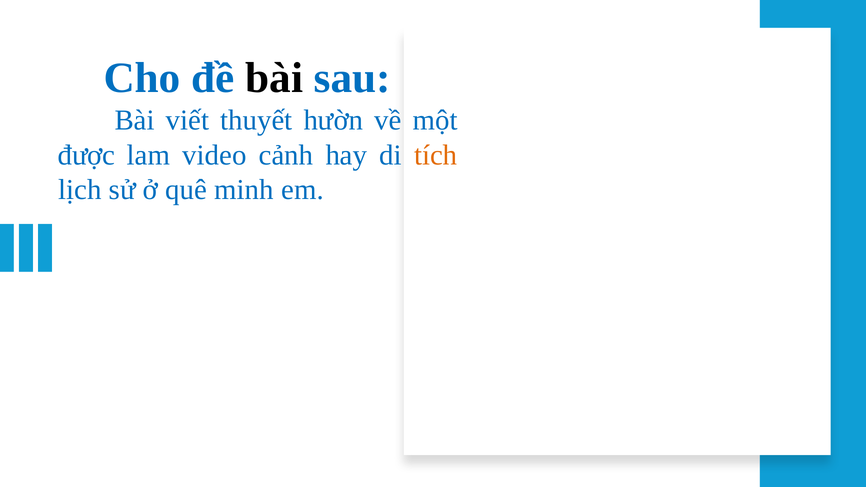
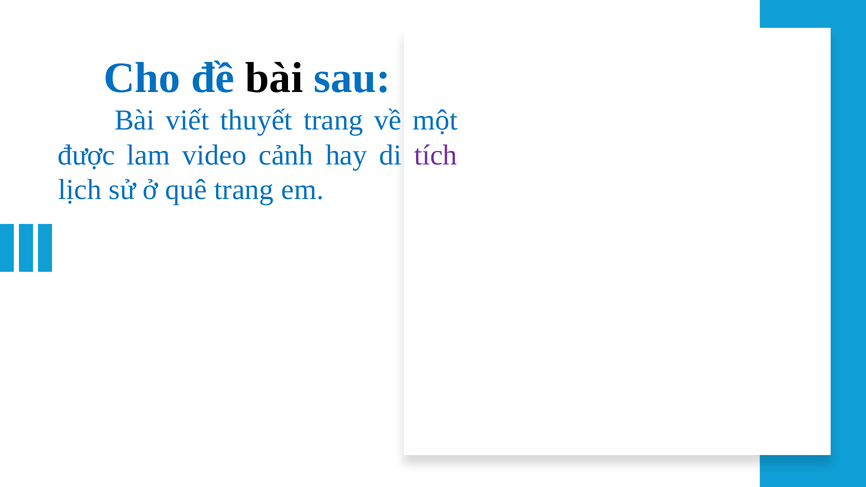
thuyết hườn: hườn -> trang (333, 120)
tích colour: orange -> purple (436, 155)
quê minh: minh -> trang (244, 190)
